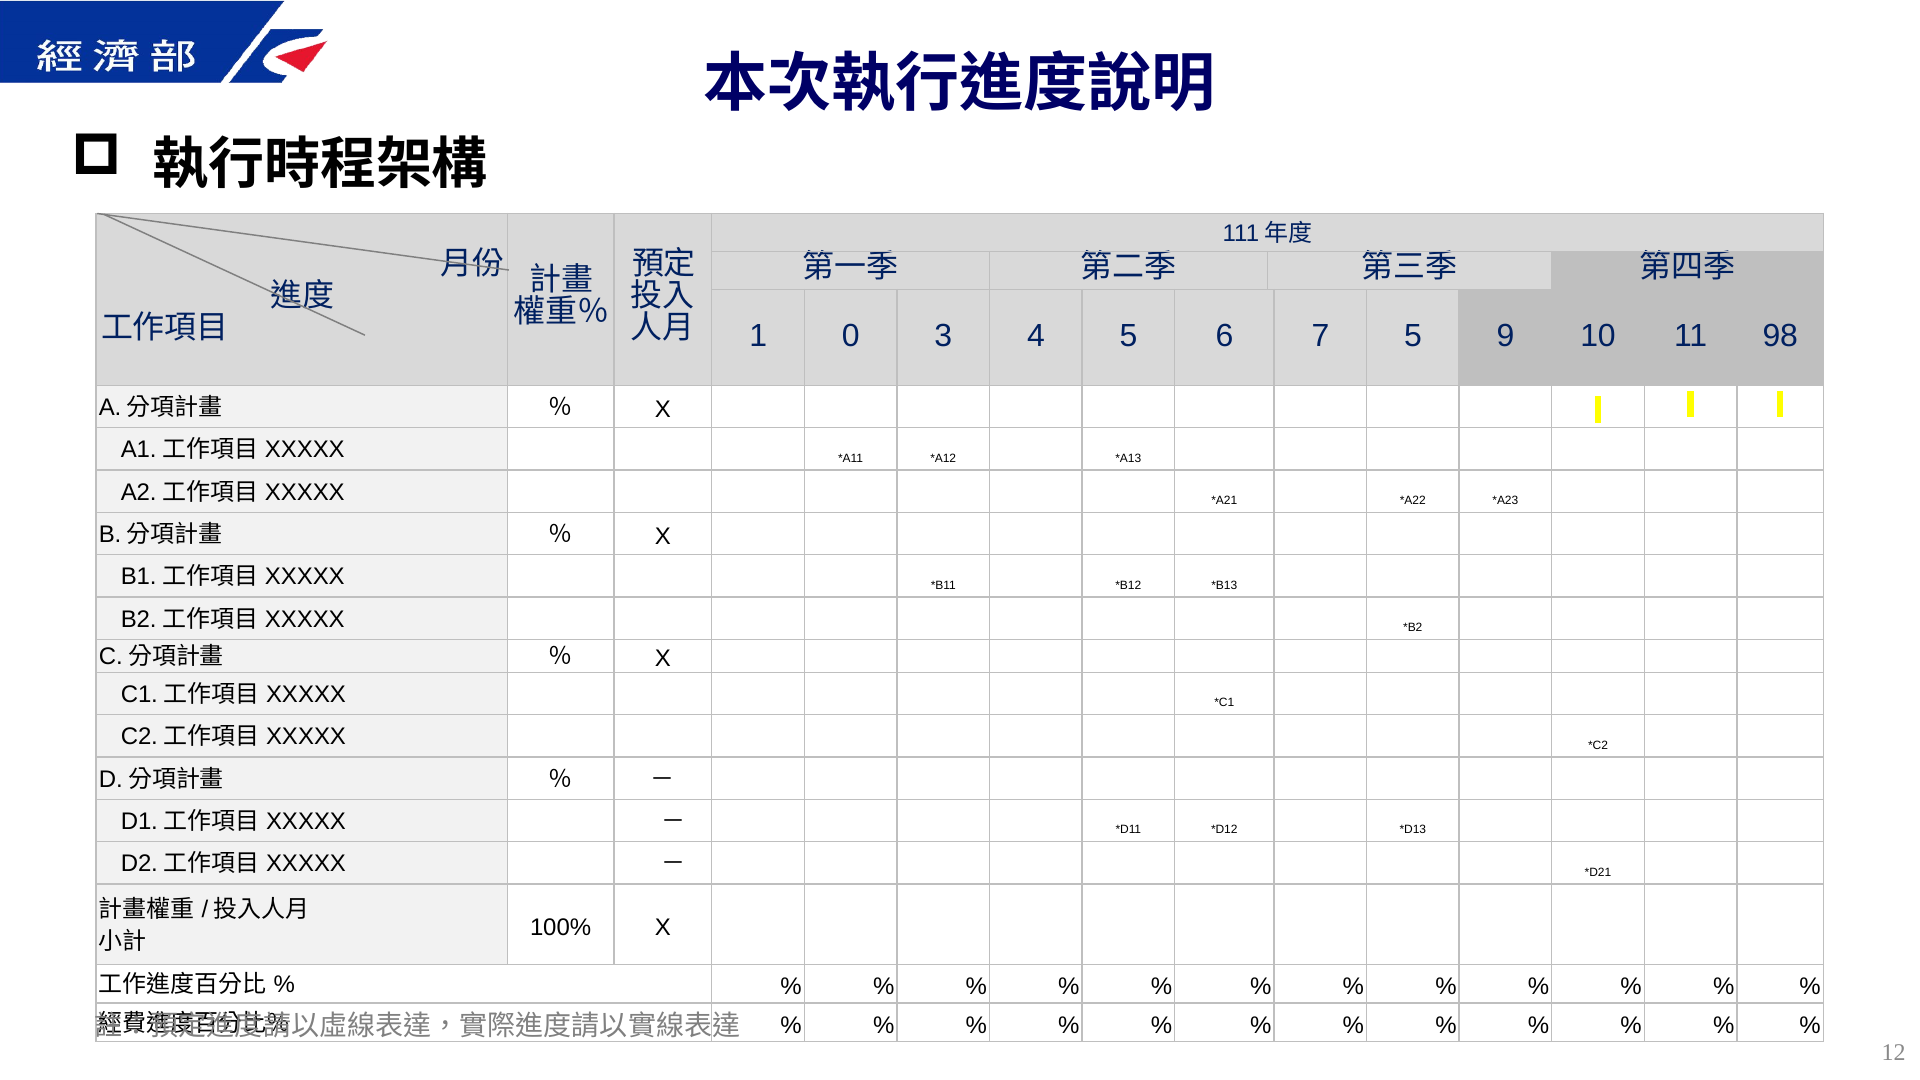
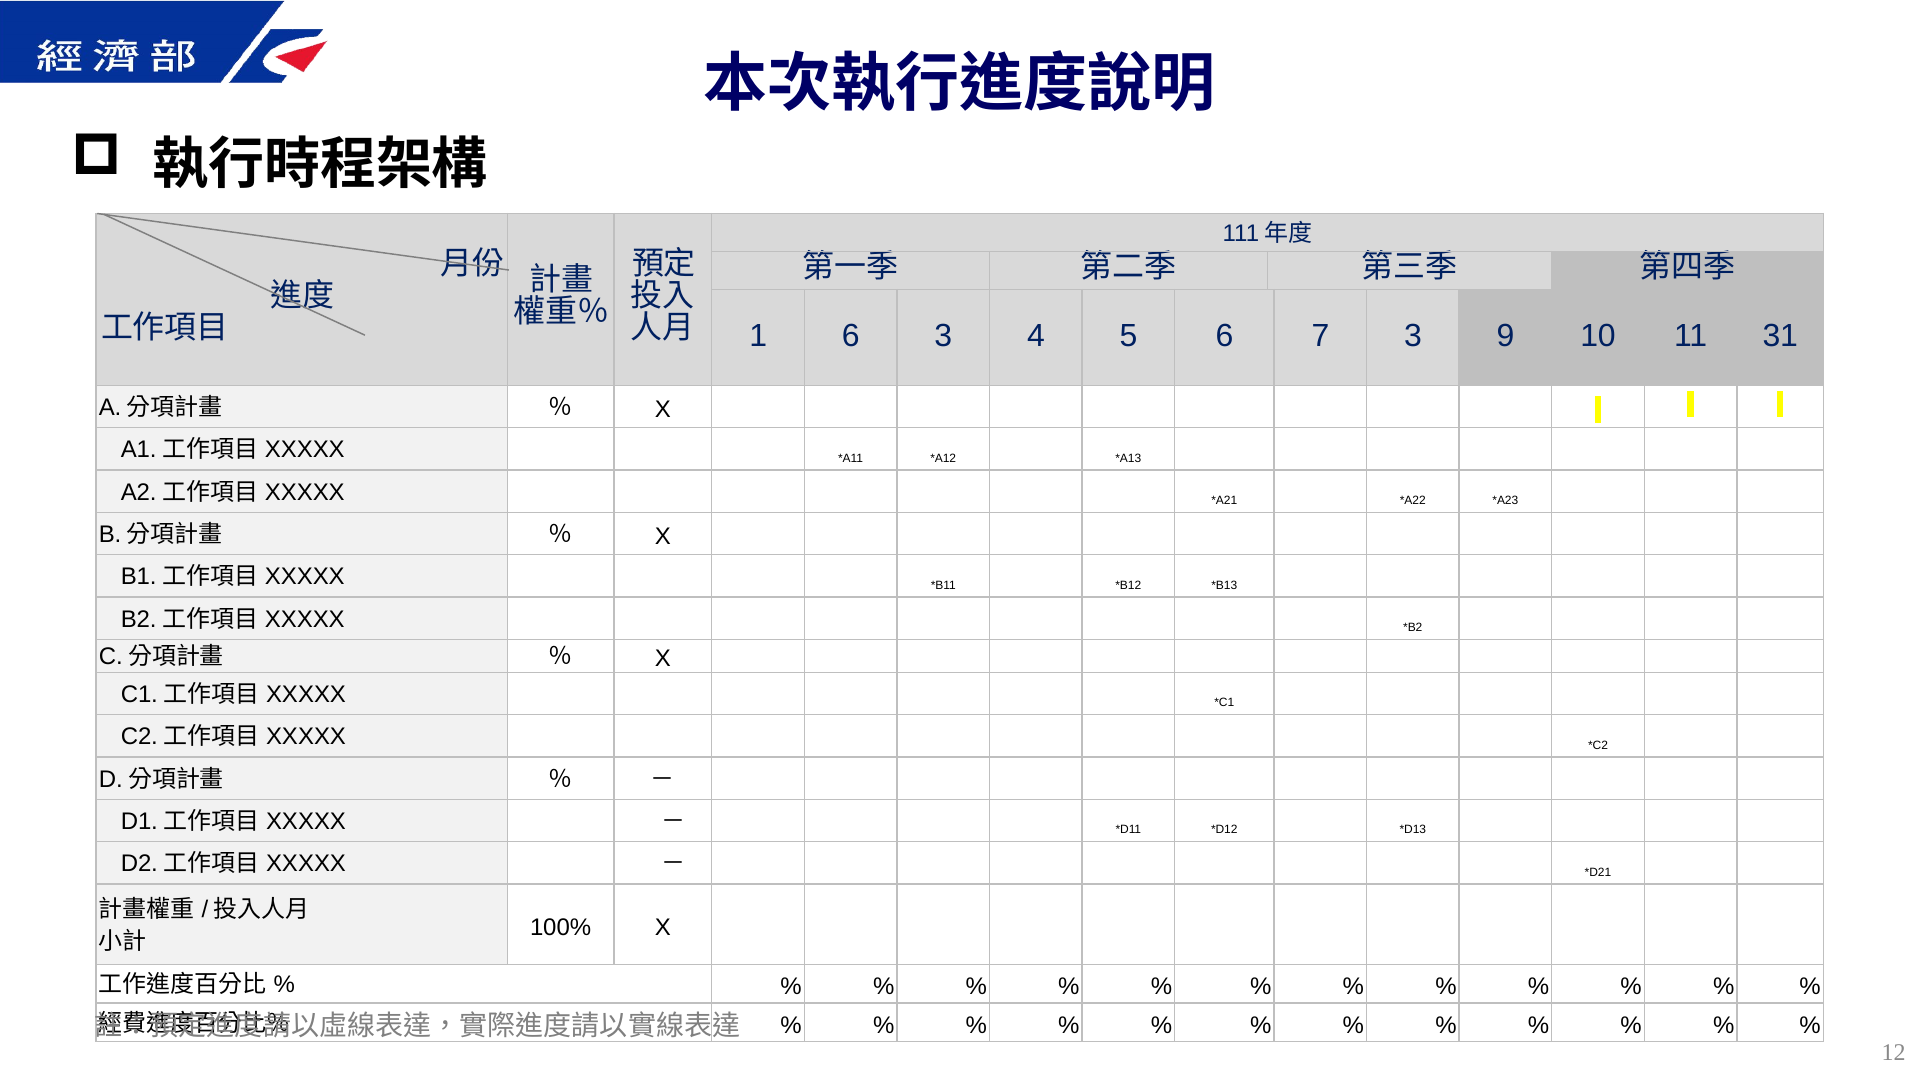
1 0: 0 -> 6 (851, 336)
7 5: 5 -> 3 (1413, 336)
98: 98 -> 31 (1780, 336)
